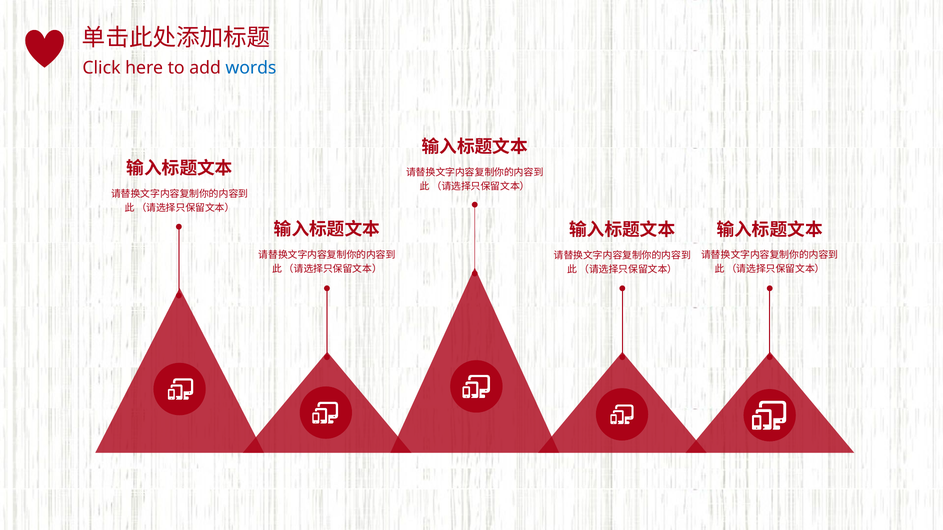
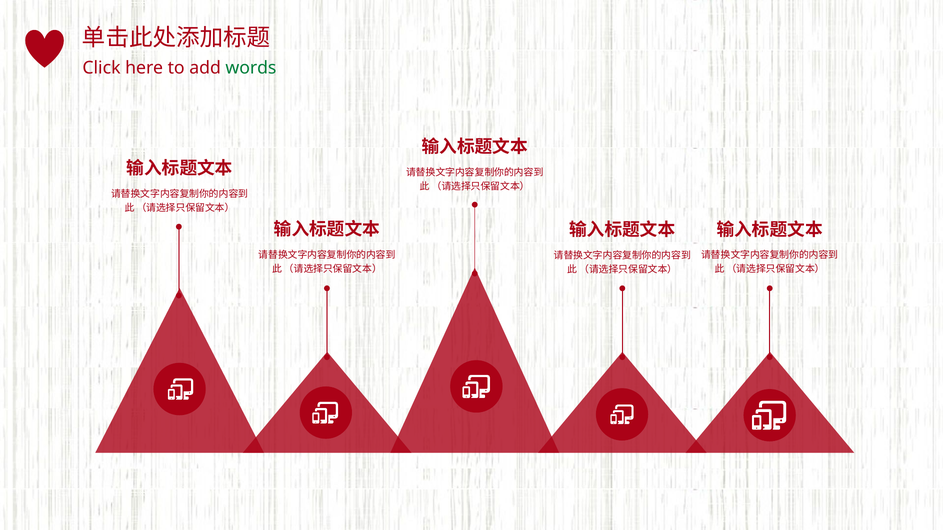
words colour: blue -> green (251, 68)
